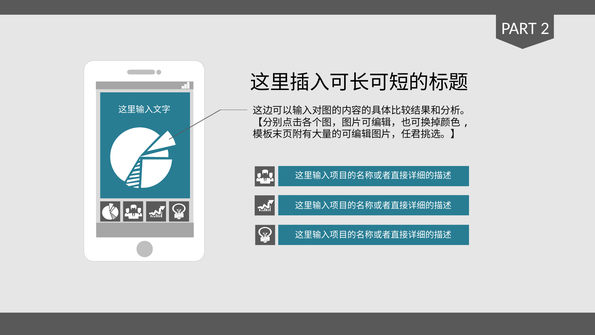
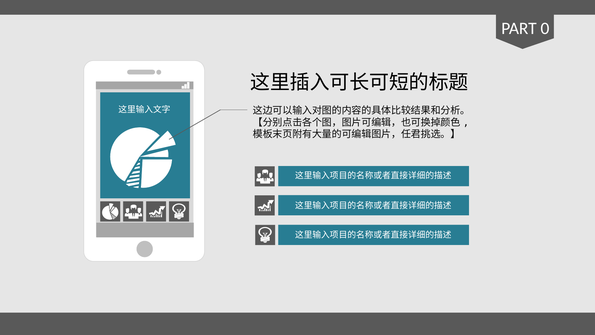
2: 2 -> 0 (545, 29)
